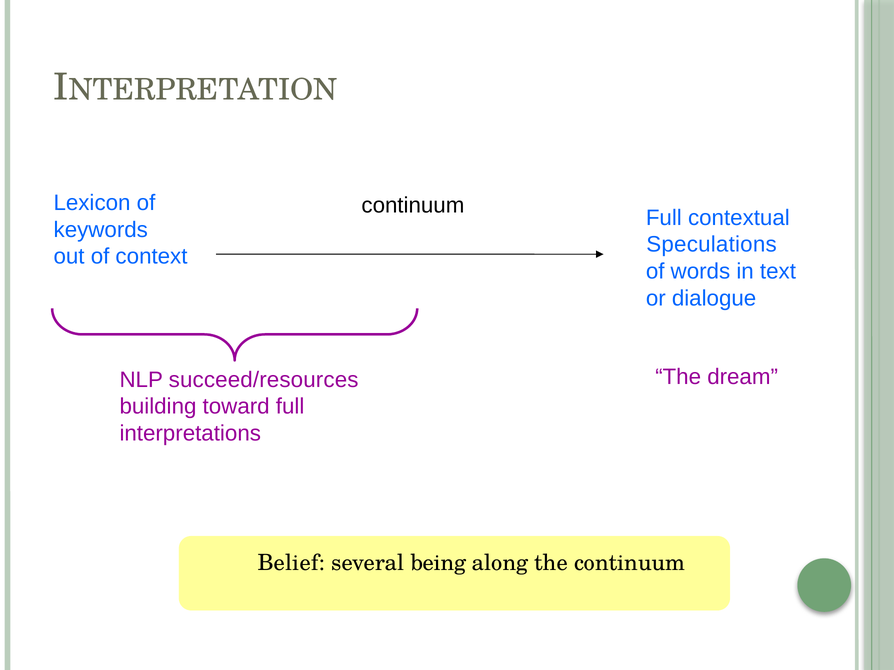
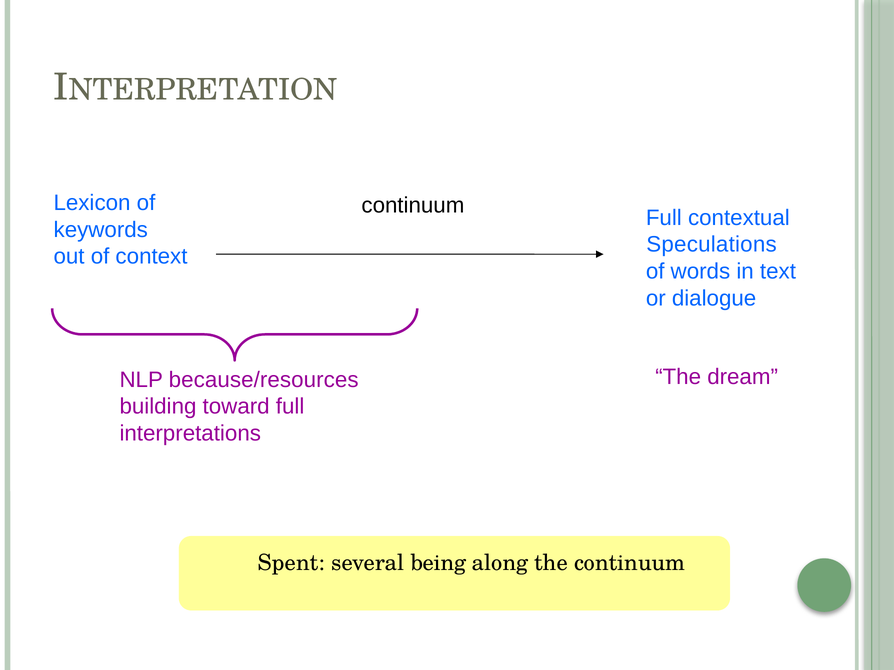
succeed/resources: succeed/resources -> because/resources (264, 380)
Belief: Belief -> Spent (291, 563)
